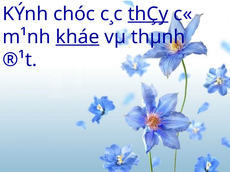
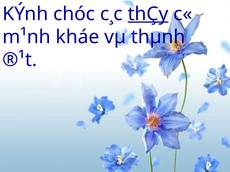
kháe underline: present -> none (77, 37)
